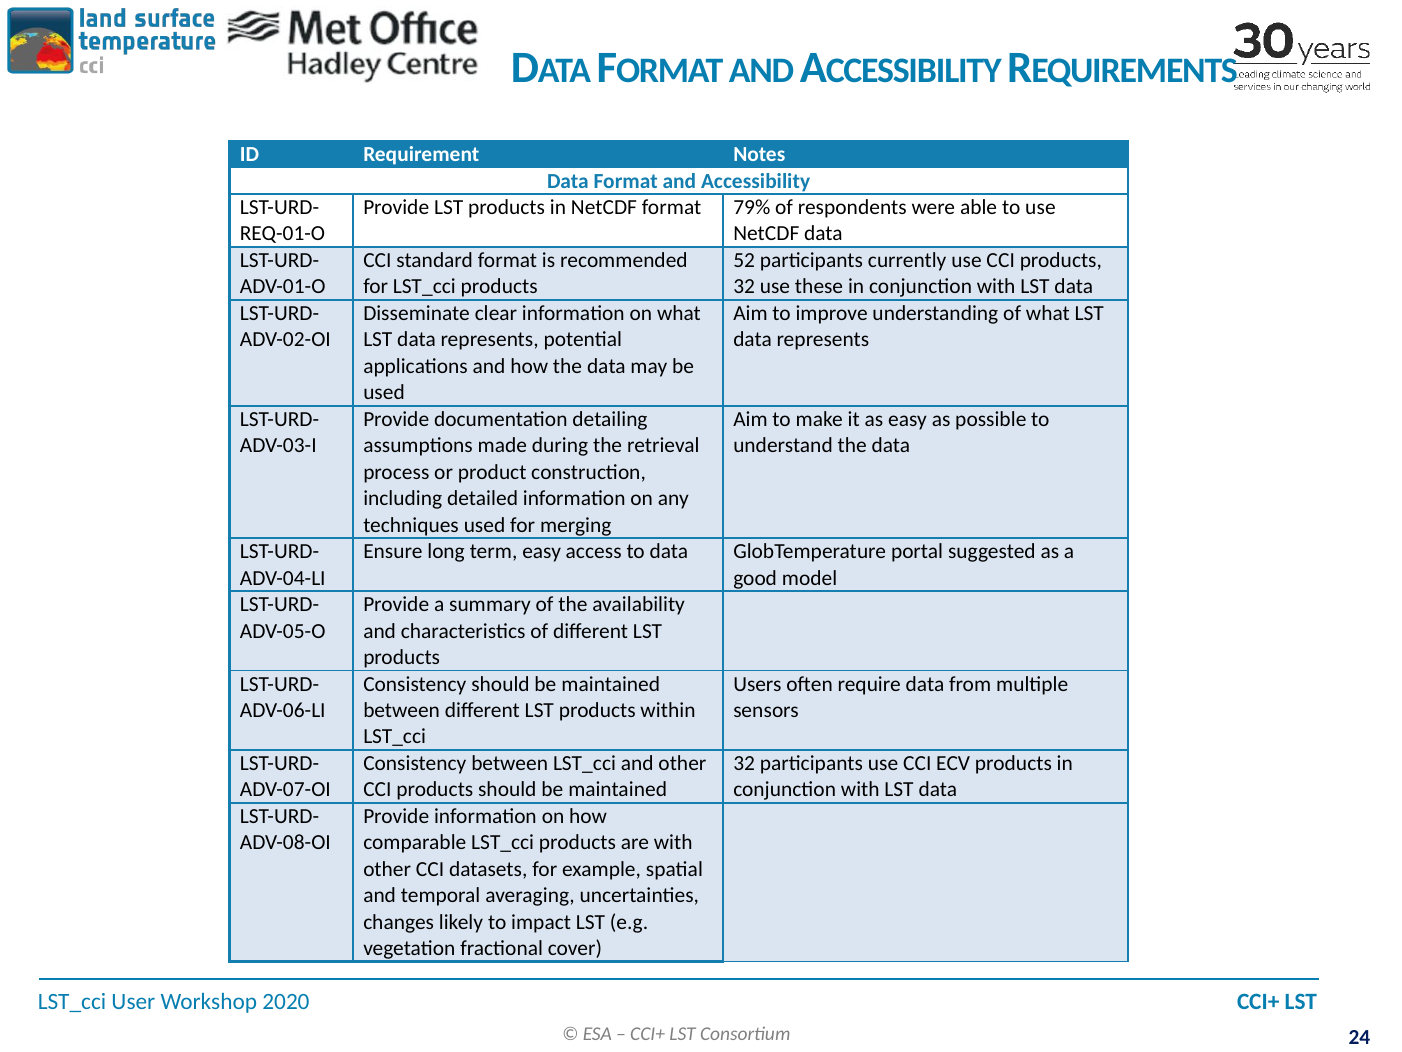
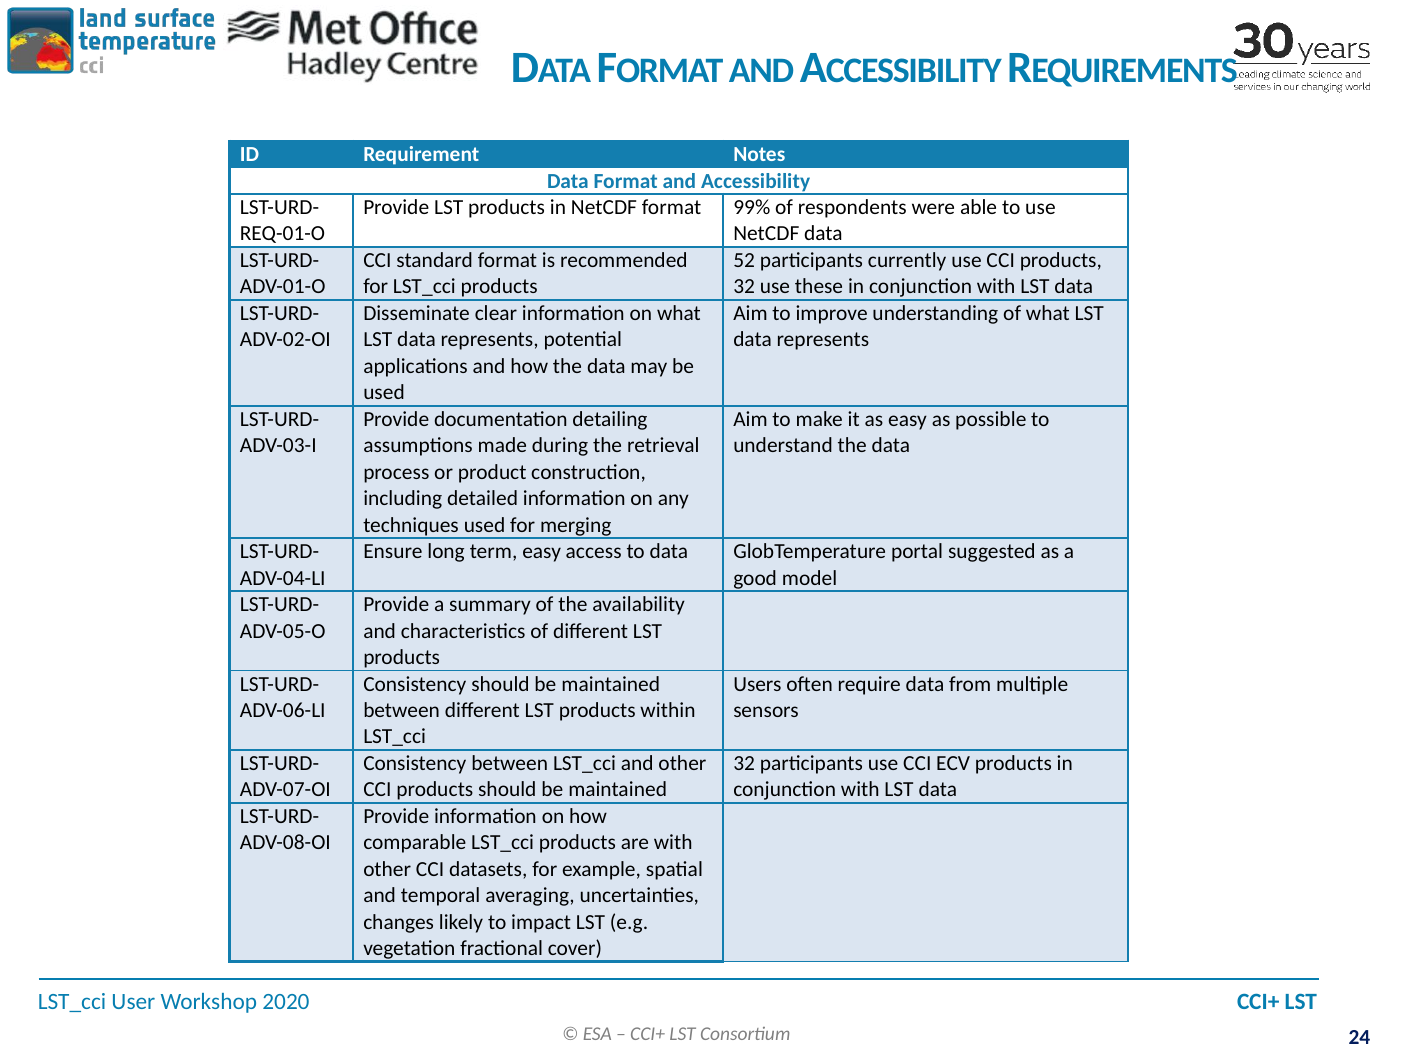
79%: 79% -> 99% (752, 207)
